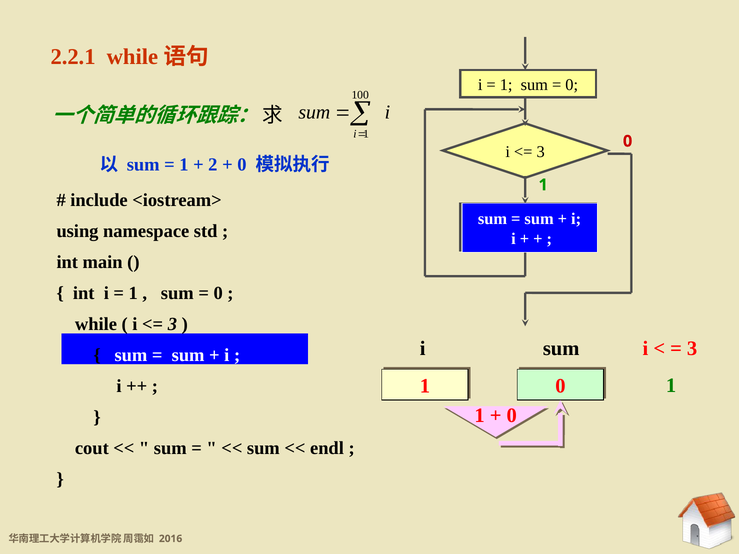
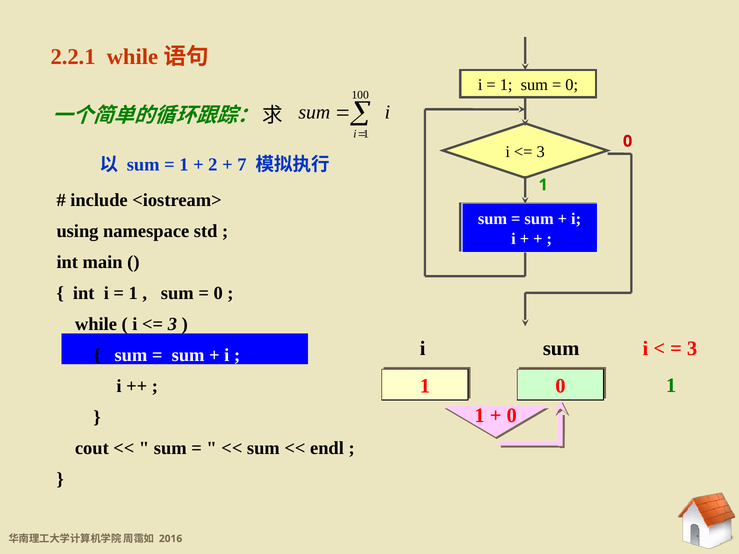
0: 0 -> 7 (242, 165)
